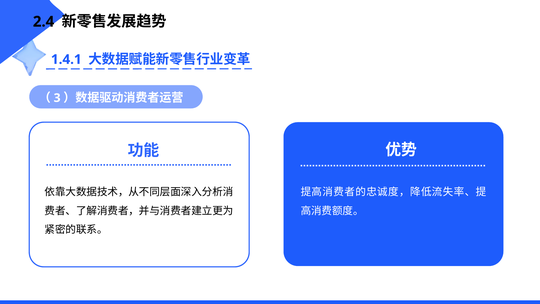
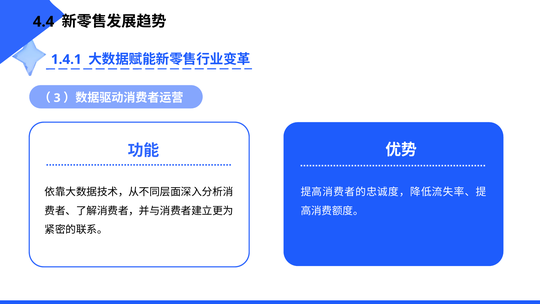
2.4: 2.4 -> 4.4 (44, 22)
